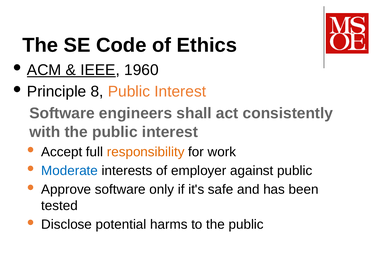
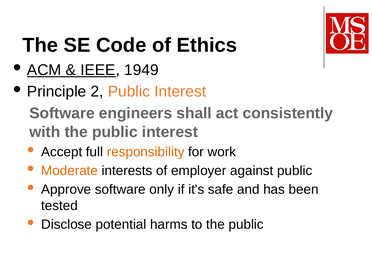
1960: 1960 -> 1949 (141, 70)
8: 8 -> 2 (97, 92)
Moderate colour: blue -> orange (70, 171)
